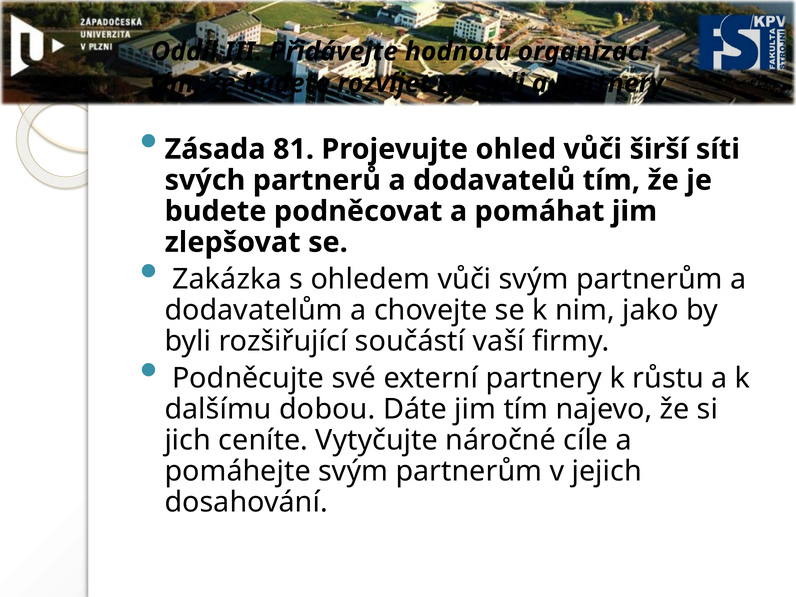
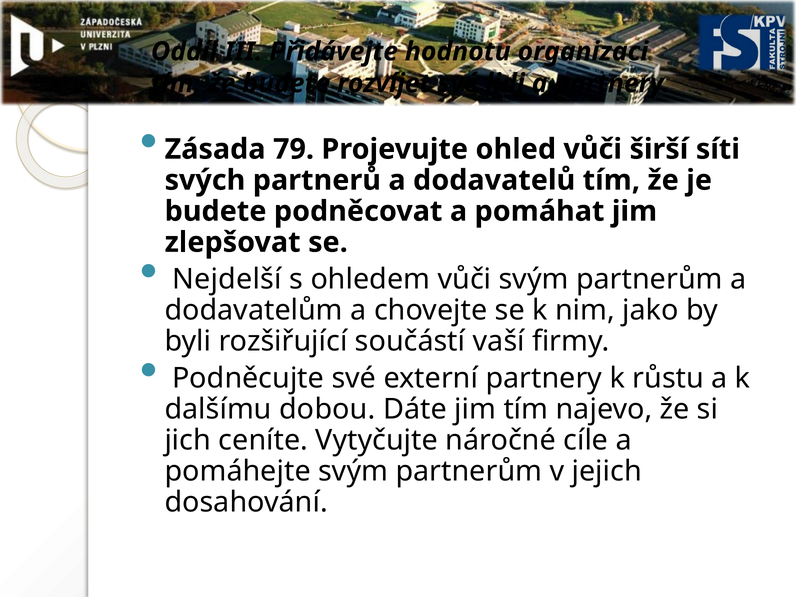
81: 81 -> 79 (294, 149)
Zakázka: Zakázka -> Nejdelší (227, 279)
